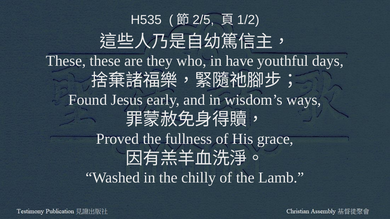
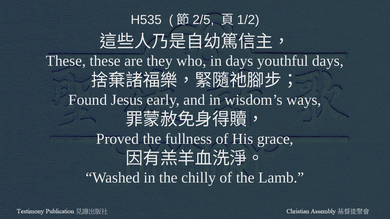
in have: have -> days (240, 61)
